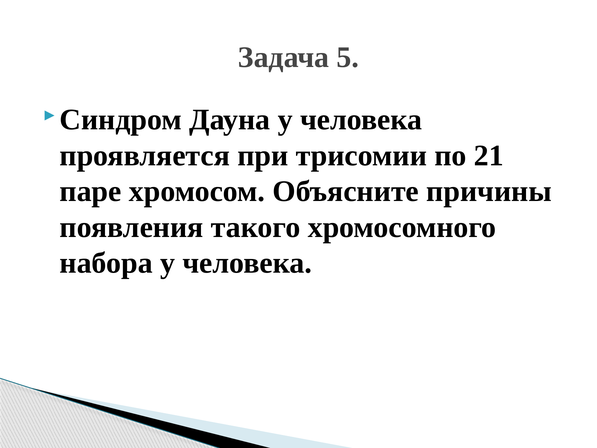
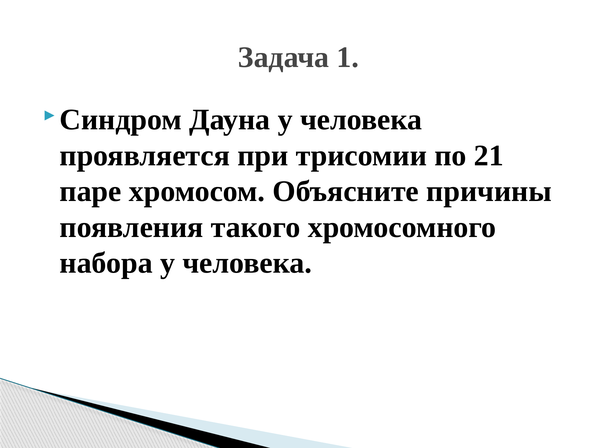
5: 5 -> 1 (348, 57)
